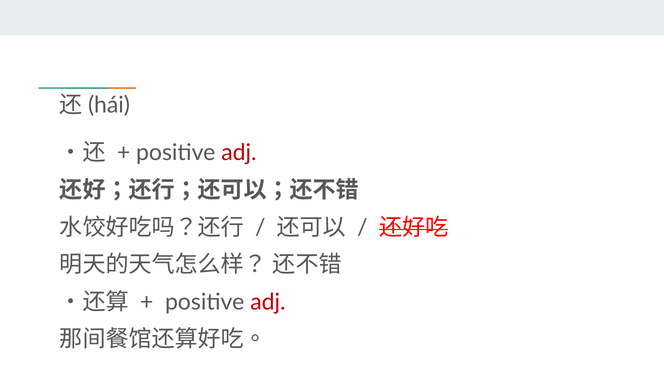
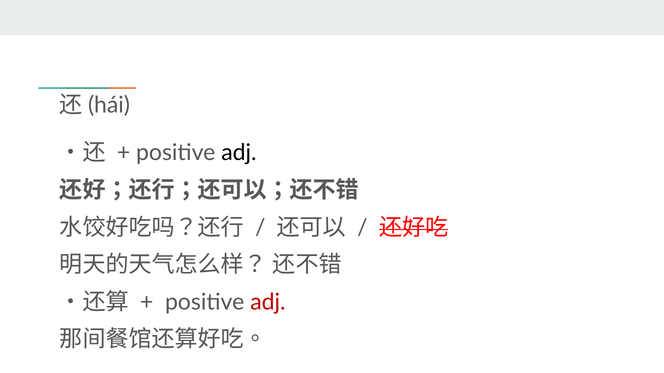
adj colour: red -> black (239, 153)
